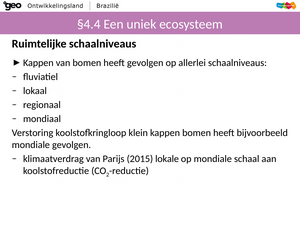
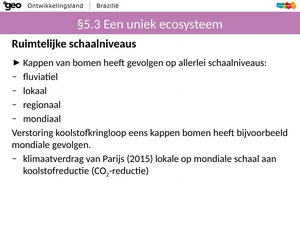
§4.4: §4.4 -> §5.3 (89, 24)
klein: klein -> eens (138, 133)
